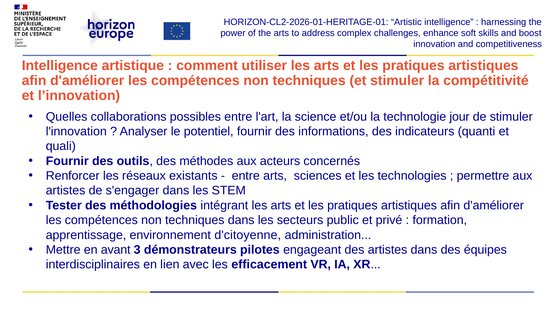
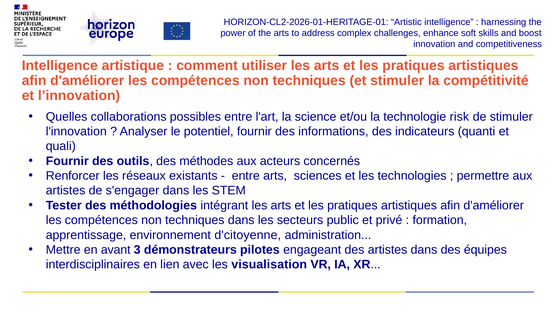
jour: jour -> risk (459, 117)
efficacement: efficacement -> visualisation (269, 264)
